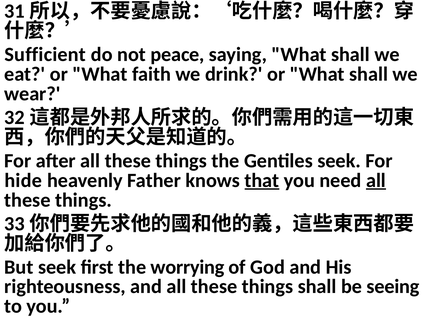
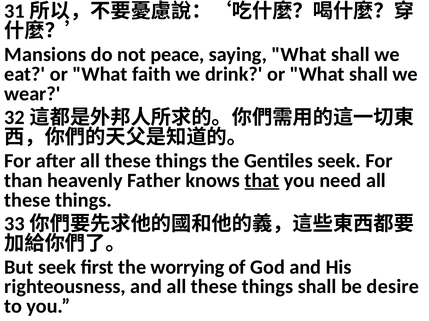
Sufficient: Sufficient -> Mansions (45, 55)
hide: hide -> than (23, 181)
all underline: present -> none (376, 181)
seeing: seeing -> desire (393, 287)
